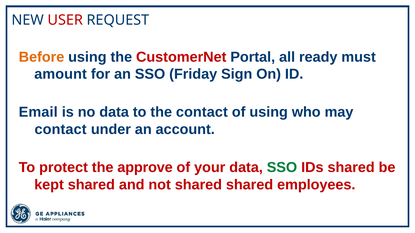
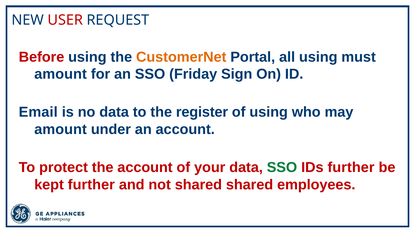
Before colour: orange -> red (41, 57)
CustomerNet colour: red -> orange (181, 57)
all ready: ready -> using (318, 57)
the contact: contact -> register (202, 112)
contact: contact -> amount (61, 130)
the approve: approve -> account (145, 168)
IDs shared: shared -> further (351, 168)
kept shared: shared -> further (91, 185)
